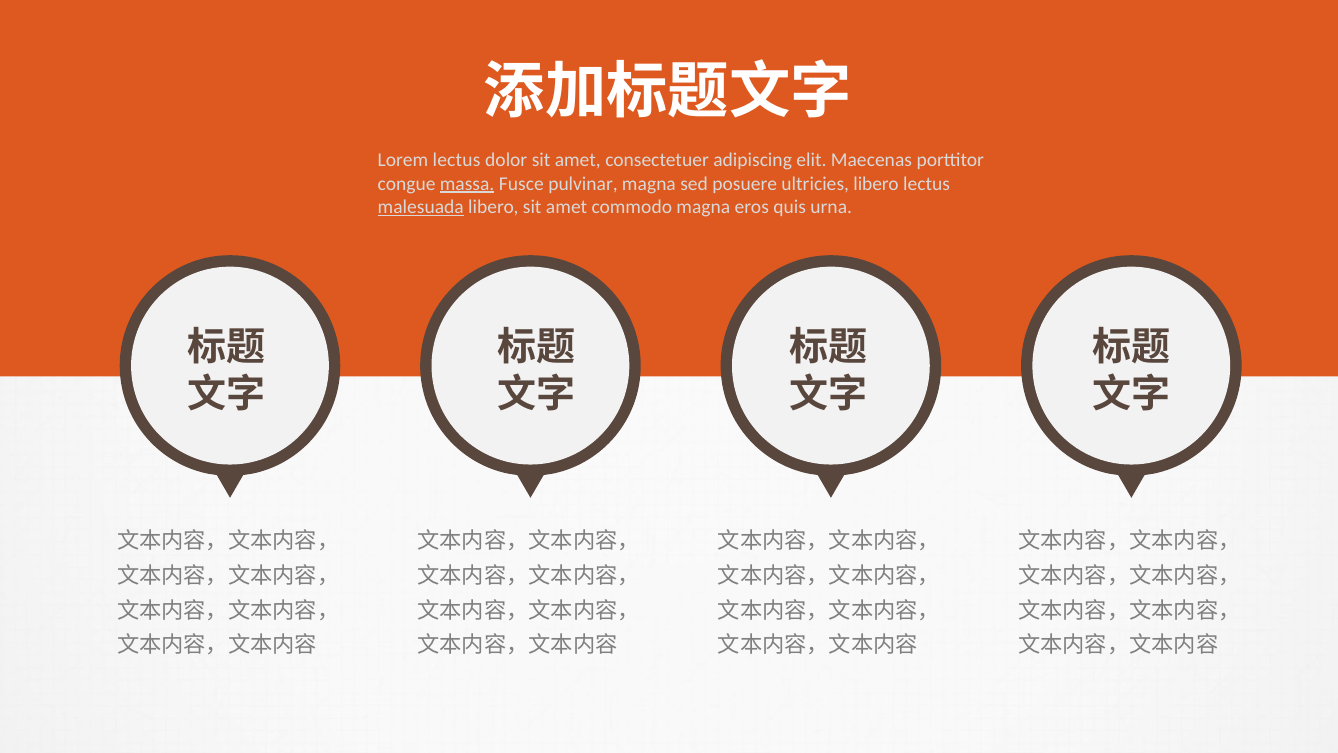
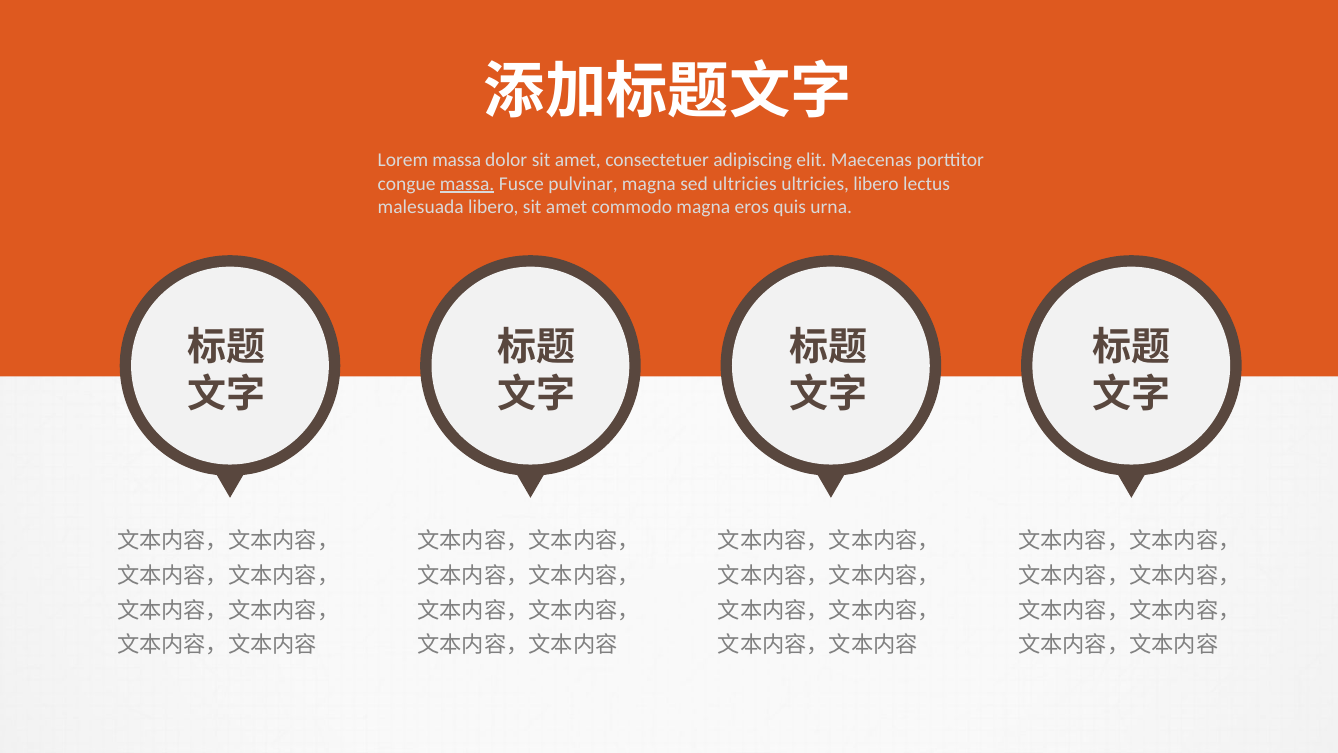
Lorem lectus: lectus -> massa (457, 160)
sed posuere: posuere -> ultricies (745, 184)
malesuada underline: present -> none (421, 207)
